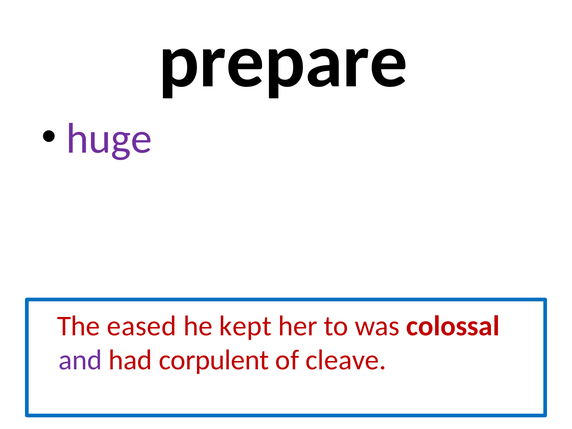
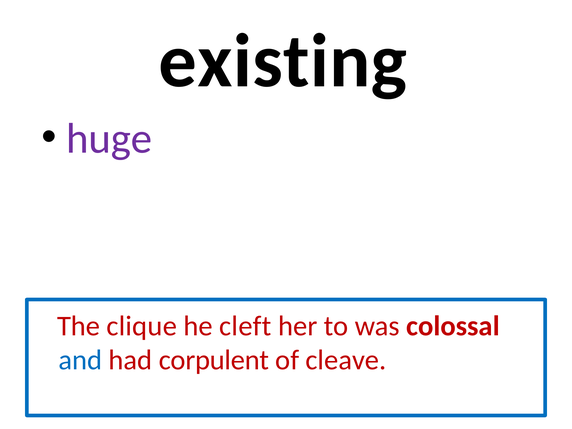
prepare: prepare -> existing (283, 61)
eased: eased -> clique (142, 326)
kept: kept -> cleft (245, 326)
and colour: purple -> blue (80, 360)
